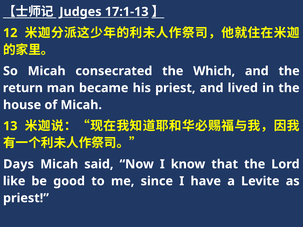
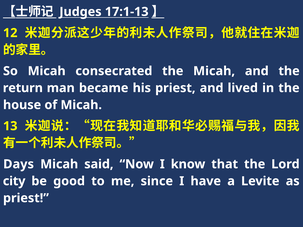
the Which: Which -> Micah (214, 71)
like: like -> city (14, 181)
